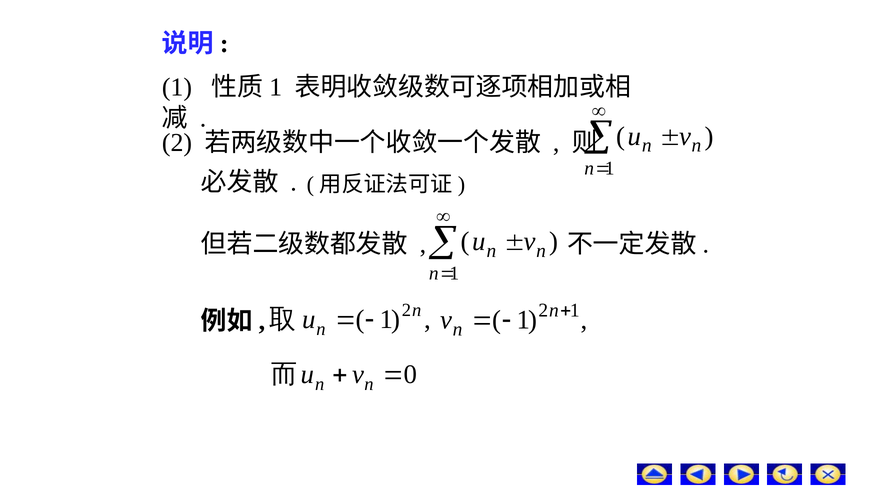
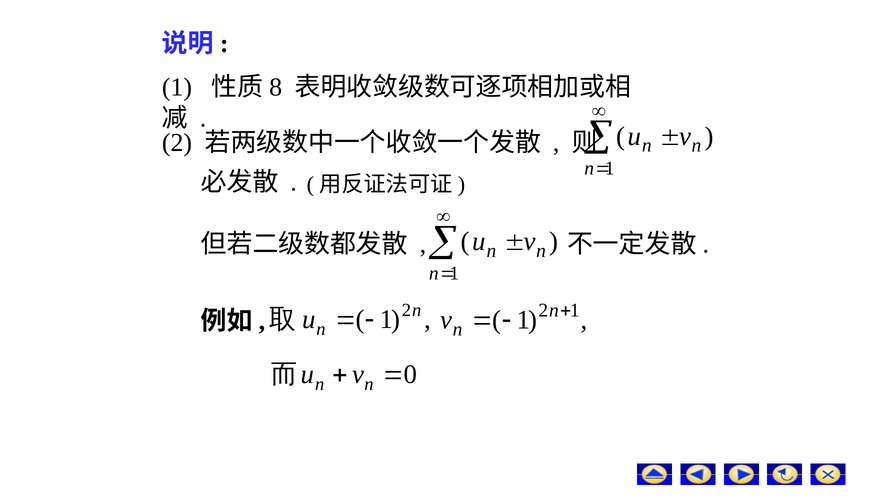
1: 1 -> 8 (276, 87)
